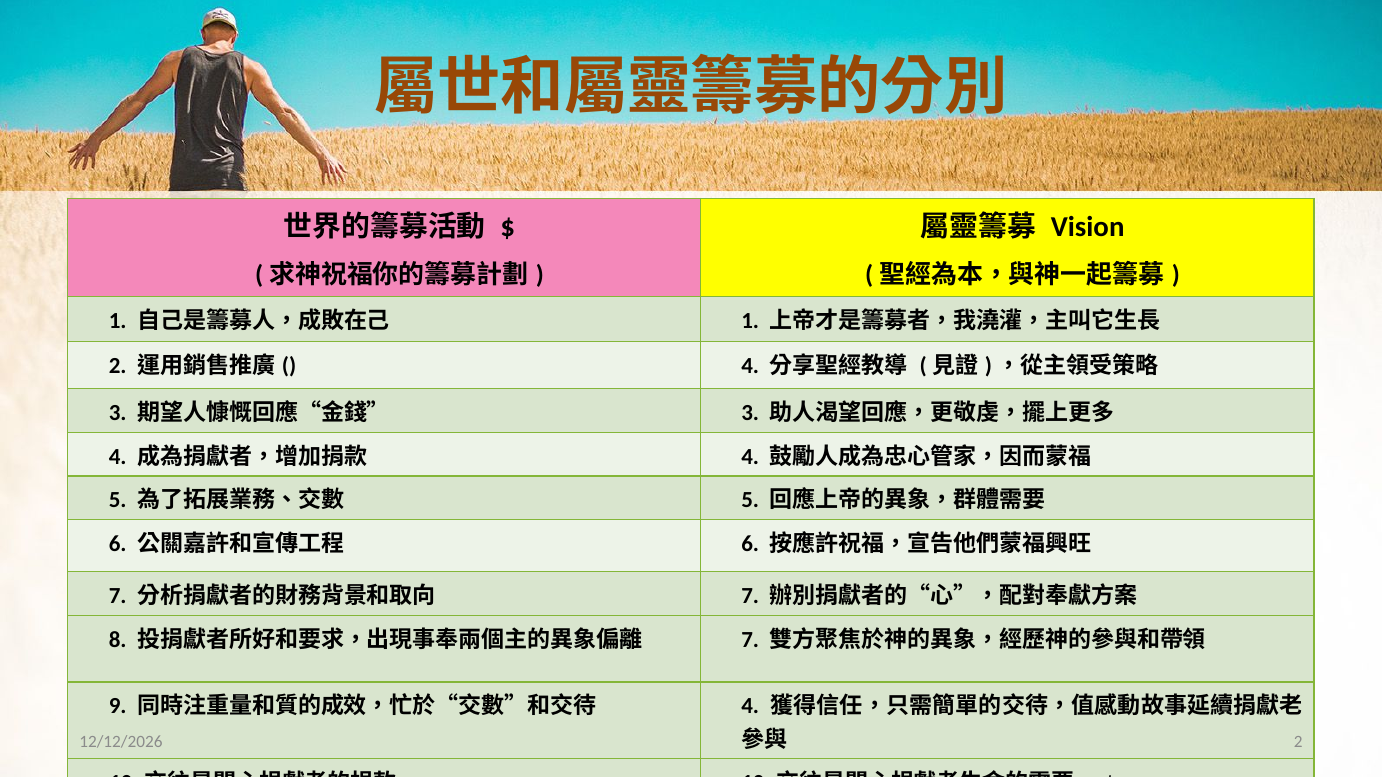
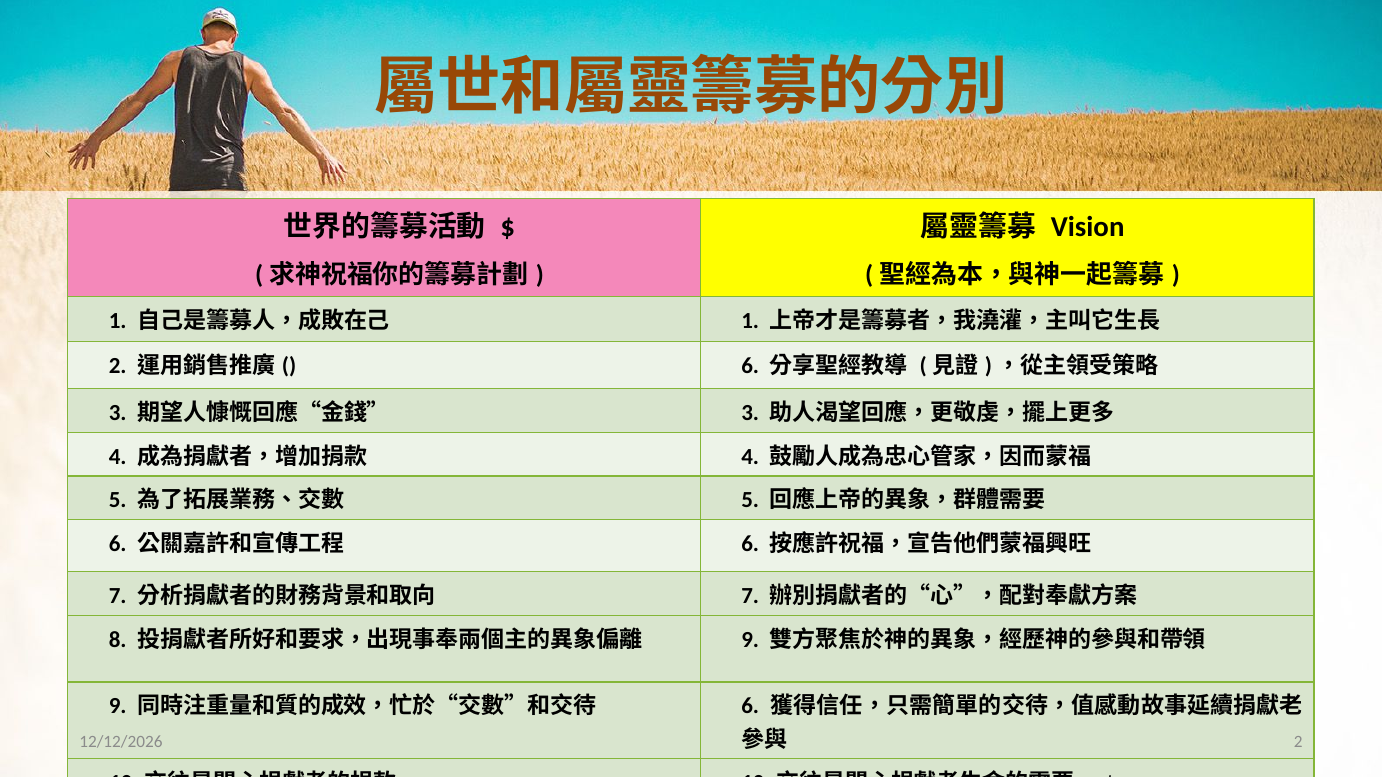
4: 4 -> 6 (750, 366)
7: 7 -> 9 (750, 640)
4: 4 -> 6 (750, 707)
